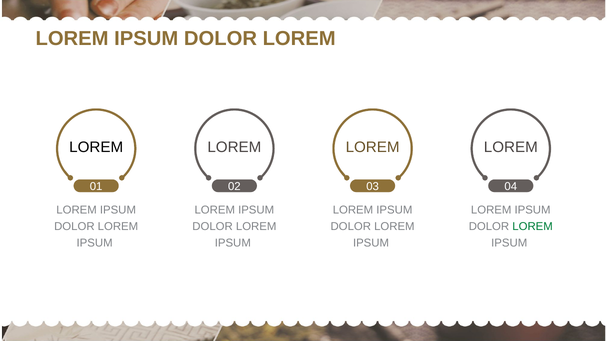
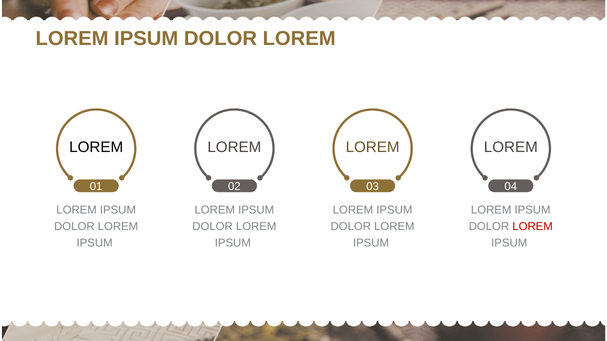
LOREM colour: green -> red (533, 227)
